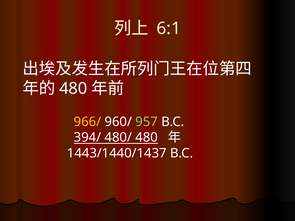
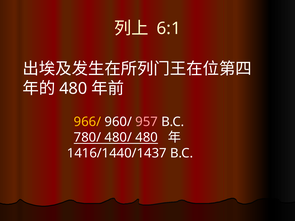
957 colour: light green -> pink (147, 122)
394/: 394/ -> 780/ (87, 138)
1443/1440/1437: 1443/1440/1437 -> 1416/1440/1437 (117, 153)
